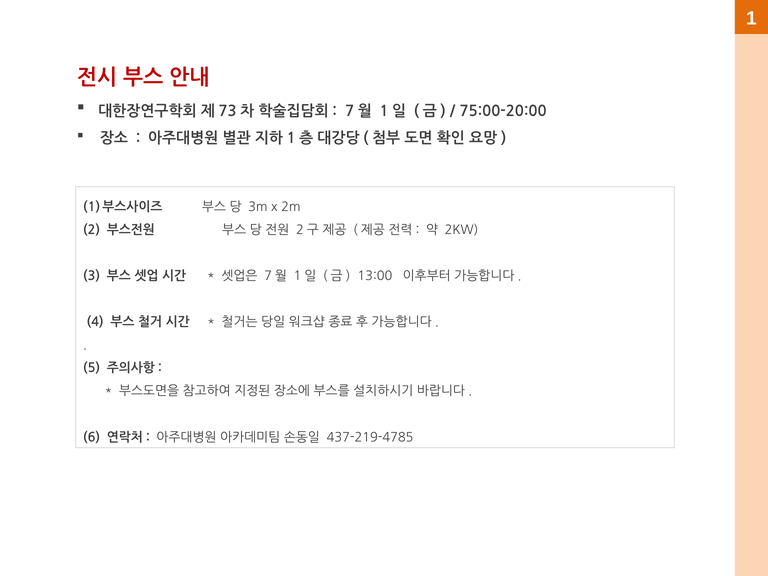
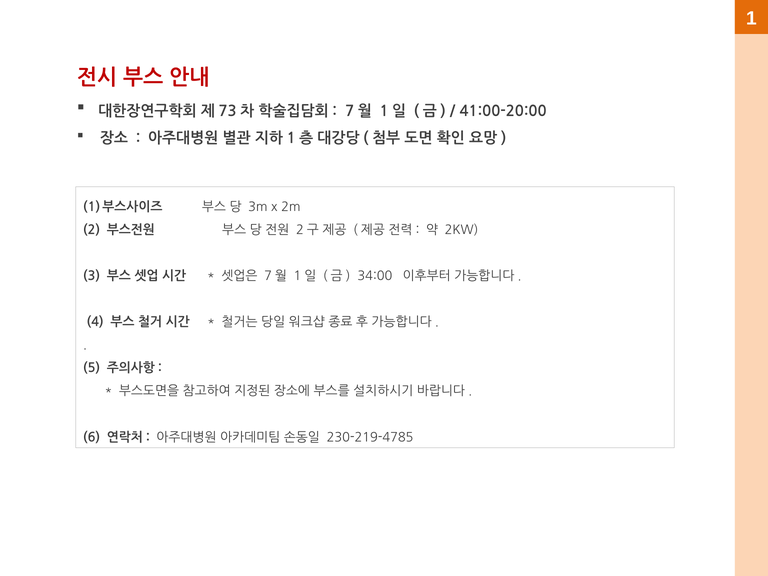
75:00-20:00: 75:00-20:00 -> 41:00-20:00 (503, 111)
13:00: 13:00 -> 34:00 (375, 276)
437-219-4785: 437-219-4785 -> 230-219-4785 (370, 437)
